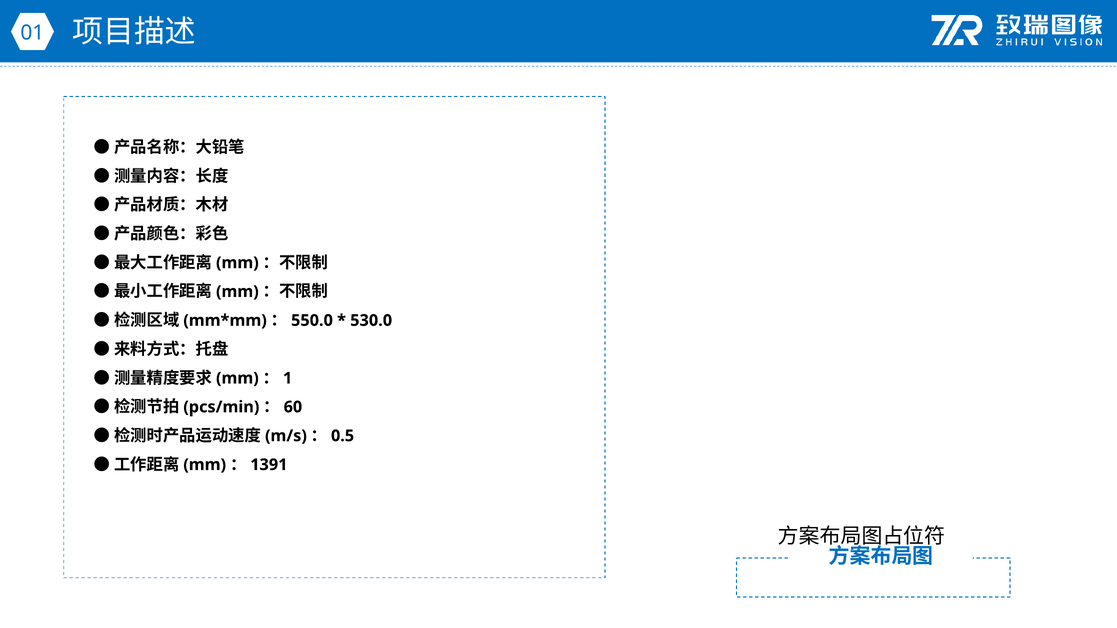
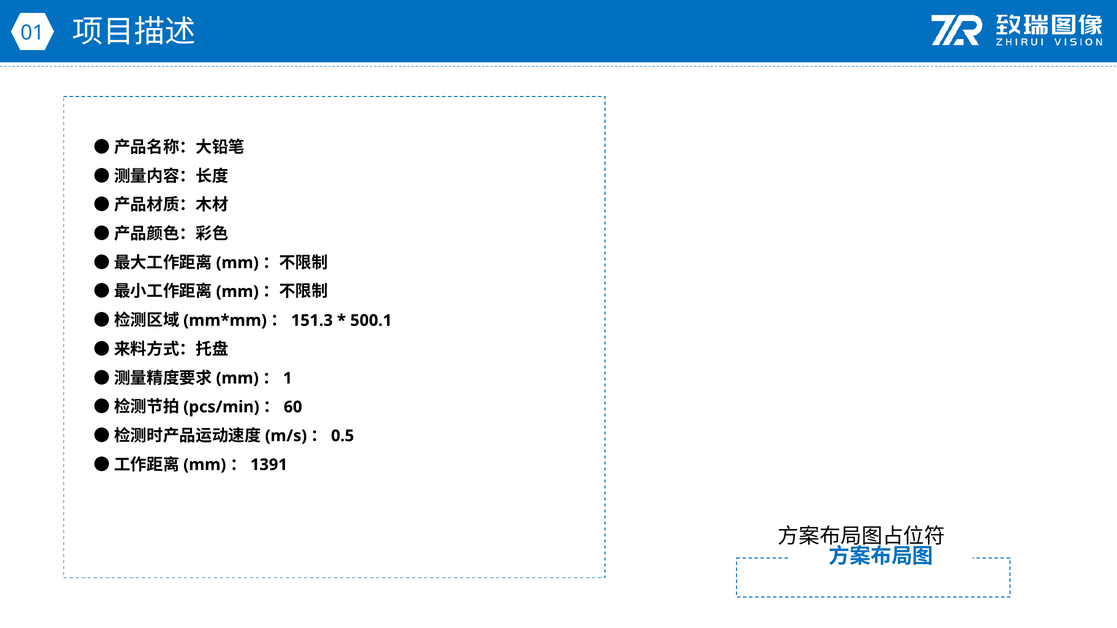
550.0: 550.0 -> 151.3 (312, 321)
530.0: 530.0 -> 500.1 (371, 321)
